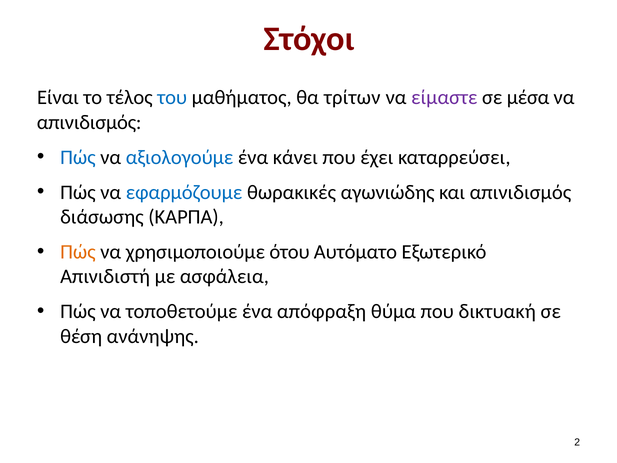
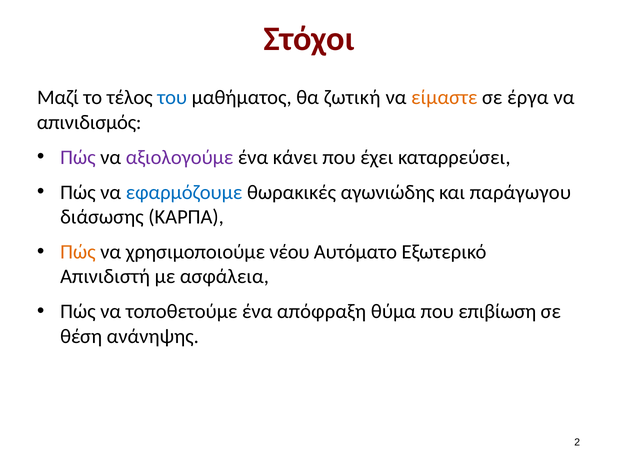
Είναι: Είναι -> Μαζί (58, 98)
τρίτων: τρίτων -> ζωτική (352, 98)
είμαστε colour: purple -> orange (444, 98)
μέσα: μέσα -> έργα (528, 98)
Πώς colour: blue -> purple (78, 157)
αξιολογούμε colour: blue -> purple (180, 157)
και απινιδισμός: απινιδισμός -> παράγωγου (520, 192)
ότου: ότου -> νέου (290, 252)
δικτυακή: δικτυακή -> επιβίωση (497, 311)
